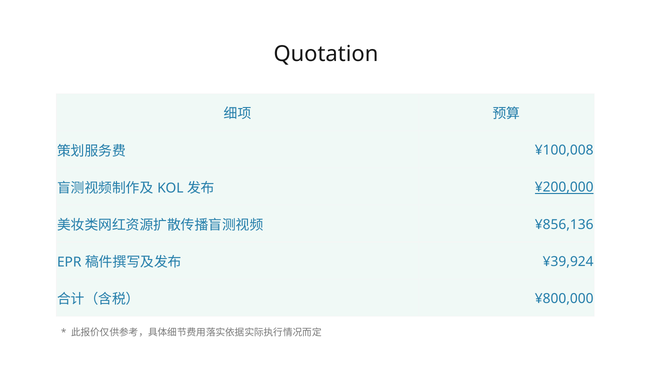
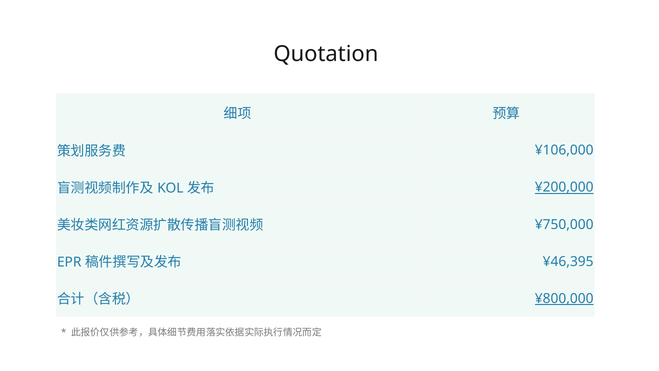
¥100,008: ¥100,008 -> ¥106,000 (564, 150)
¥856,136: ¥856,136 -> ¥750,000 (564, 224)
¥39,924: ¥39,924 -> ¥46,395 (568, 261)
¥800,000 underline: none -> present (564, 298)
